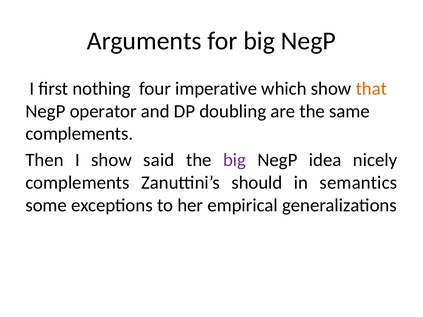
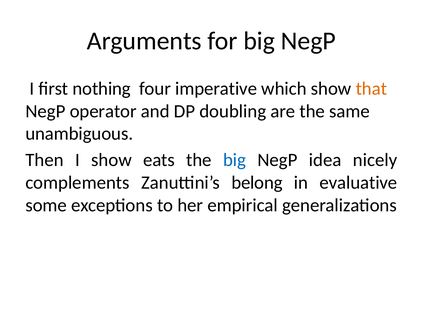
complements: complements -> unambiguous (79, 134)
said: said -> eats (159, 160)
big colour: purple -> blue (235, 160)
should: should -> belong (257, 183)
semantics: semantics -> evaluative (358, 183)
